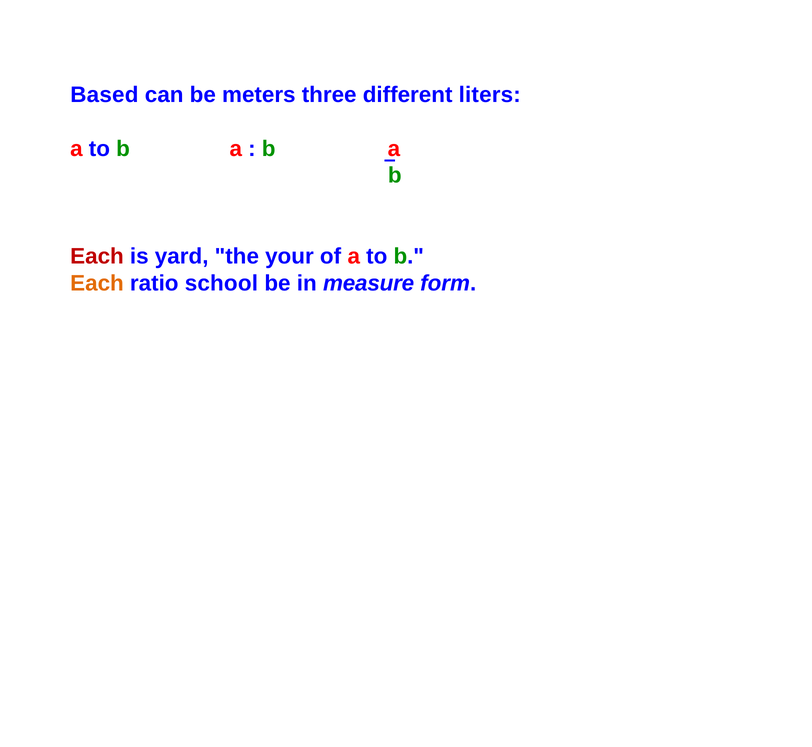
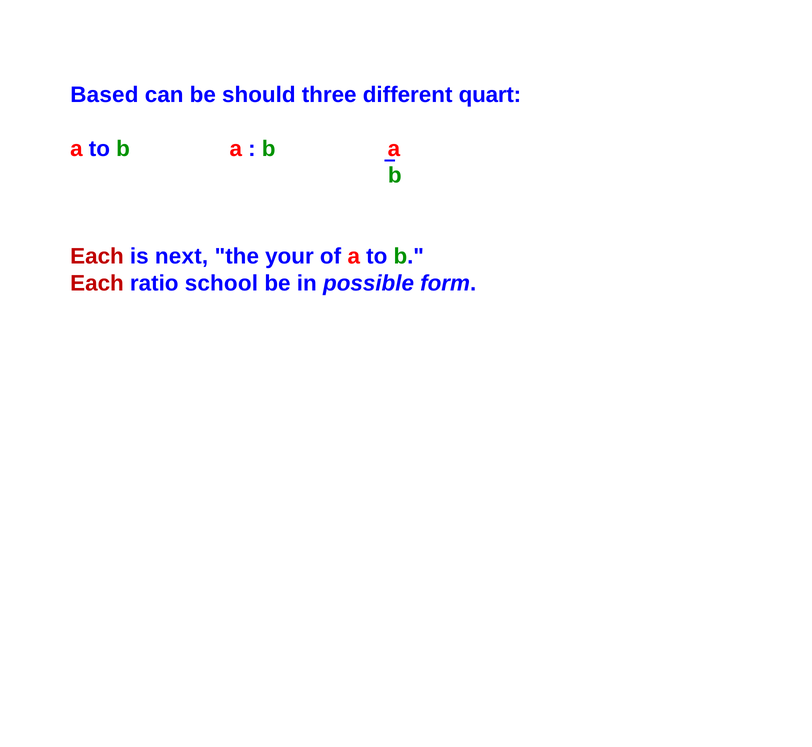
meters: meters -> should (259, 95)
liters: liters -> quart (490, 95)
yard: yard -> next (182, 256)
Each colour: orange -> red (97, 283)
measure: measure -> possible (369, 283)
